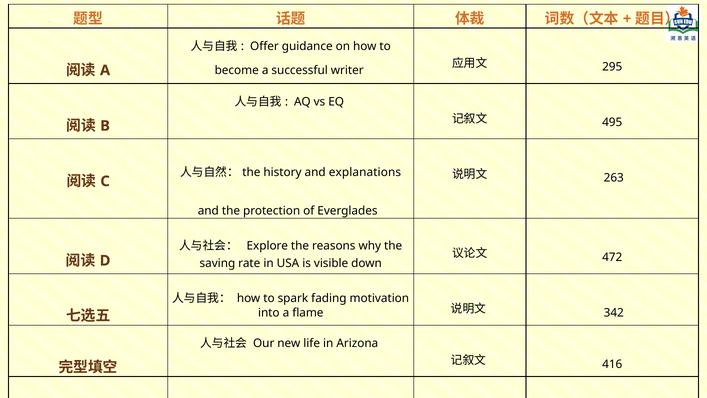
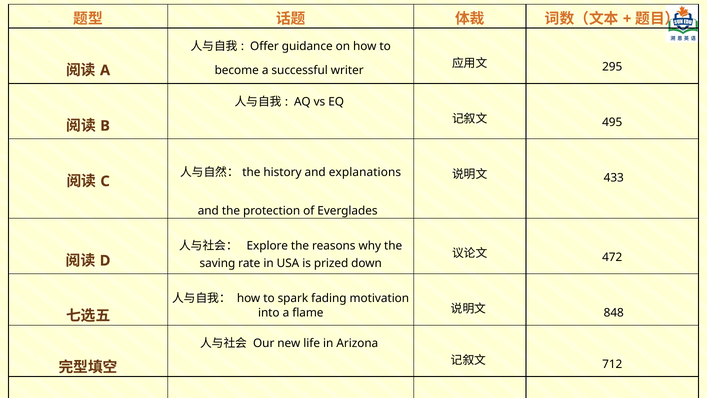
263: 263 -> 433 (614, 178)
visible: visible -> prized (331, 263)
342: 342 -> 848 (614, 313)
416: 416 -> 712 (612, 364)
